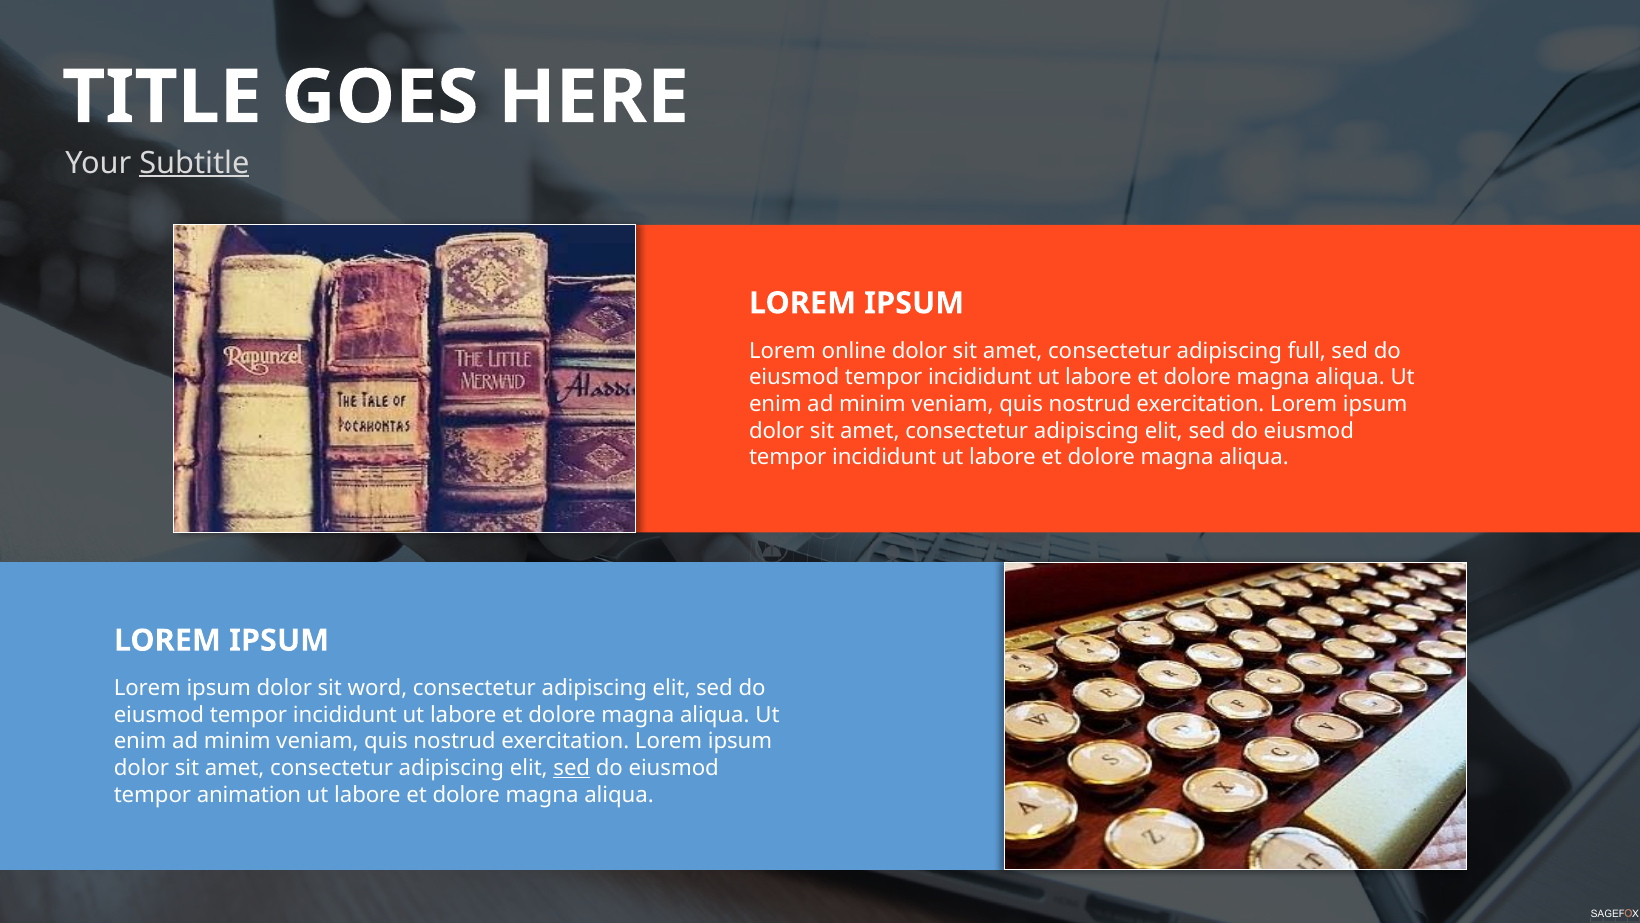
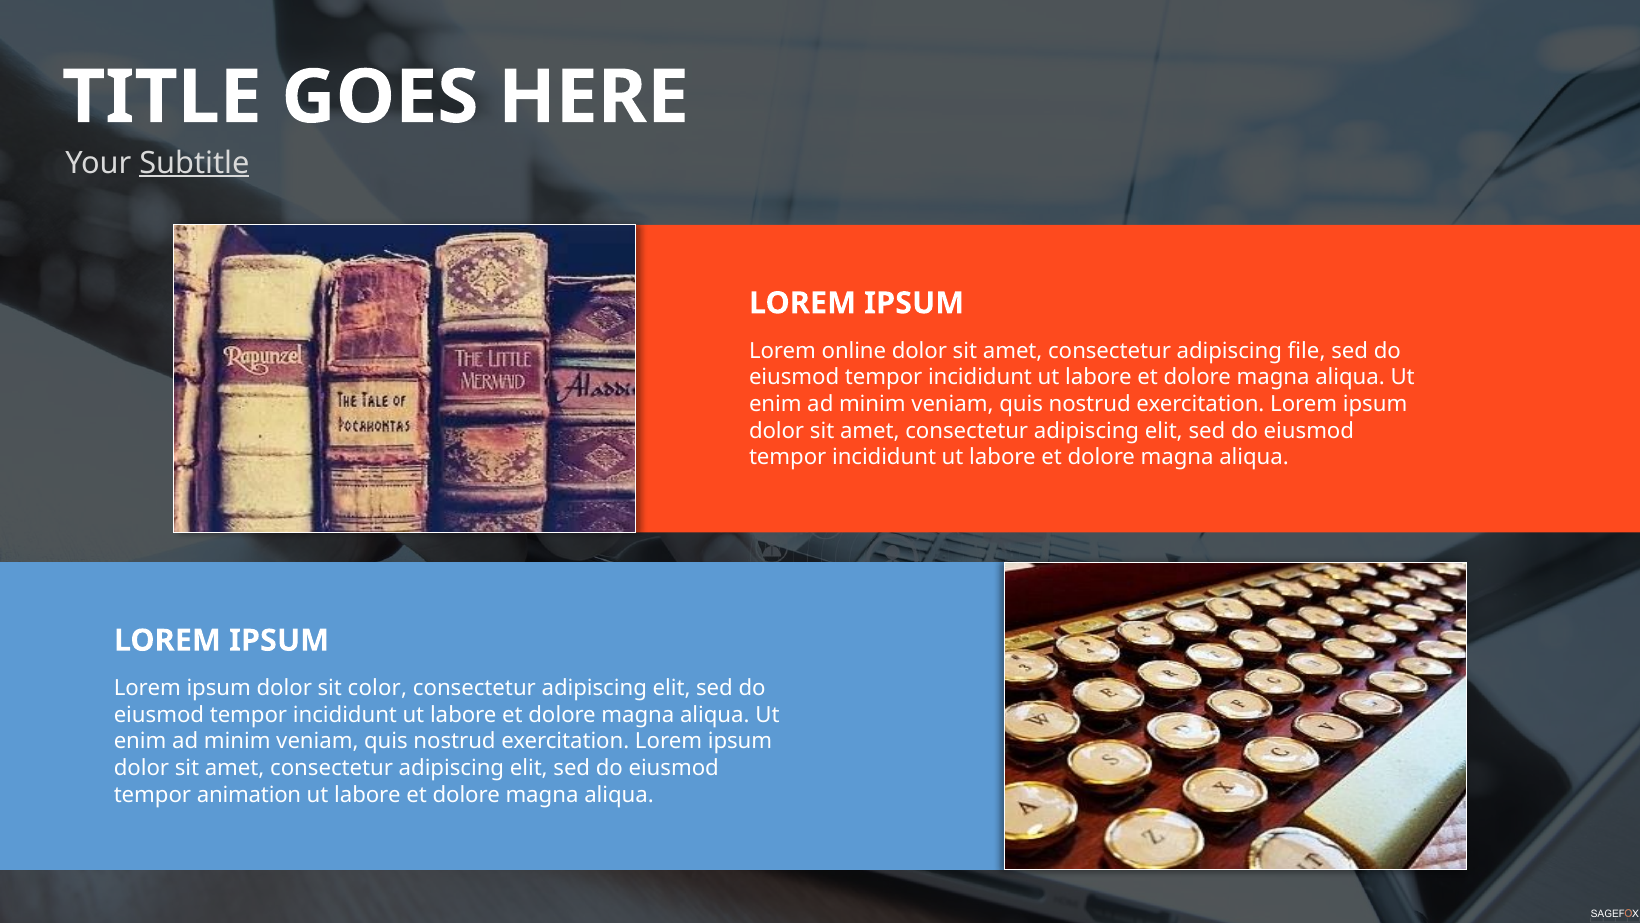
full: full -> file (1307, 351)
word: word -> color (377, 688)
sed underline: present -> none (572, 768)
